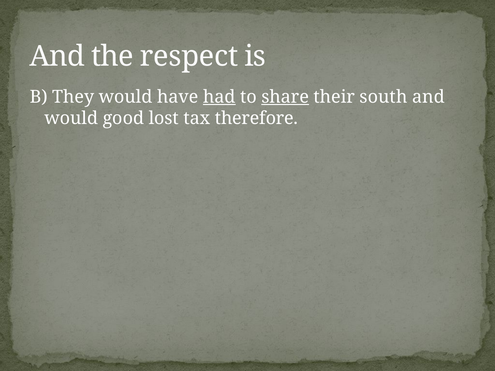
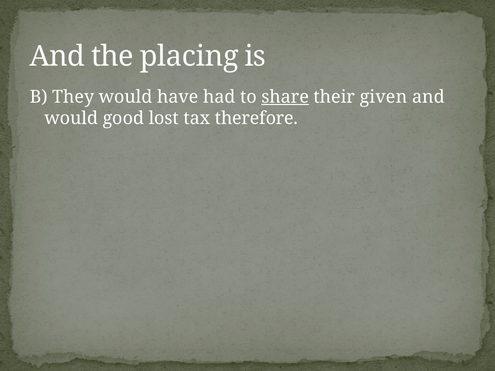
respect: respect -> placing (189, 56)
had underline: present -> none (219, 97)
south: south -> given (383, 97)
